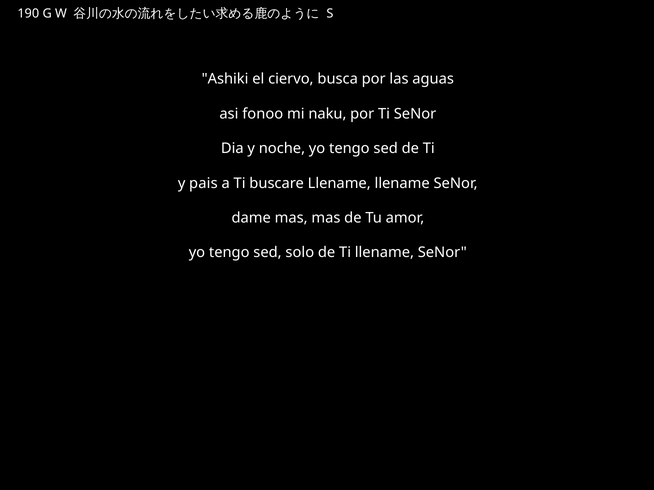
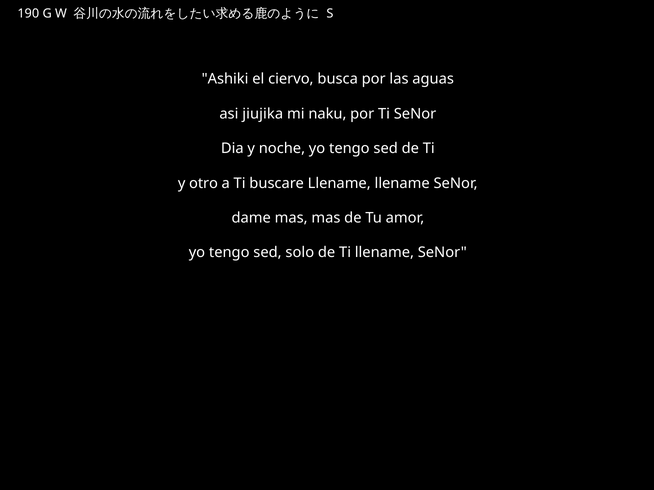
fonoo: fonoo -> jiujika (263, 114)
pais: pais -> otro (204, 183)
